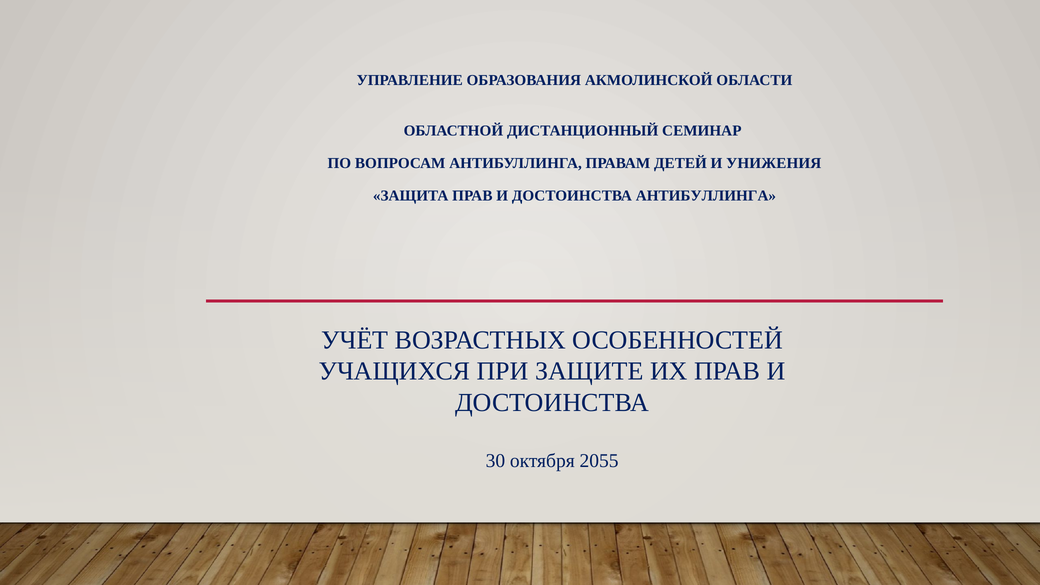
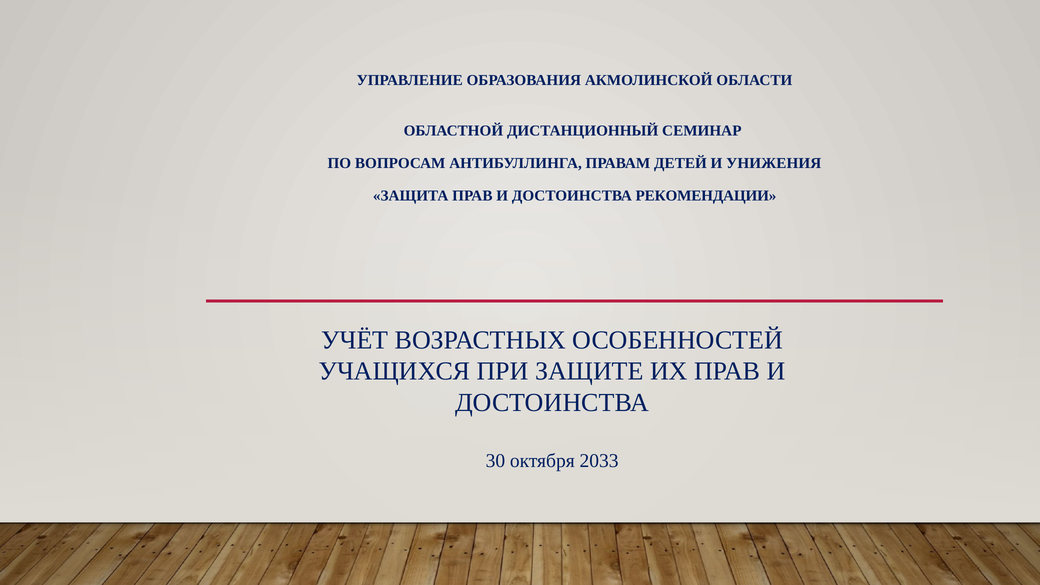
ДОСТОИНСТВА АНТИБУЛЛИНГА: АНТИБУЛЛИНГА -> РЕКОМЕНДАЦИИ (706, 196)
2055: 2055 -> 2033 (599, 461)
